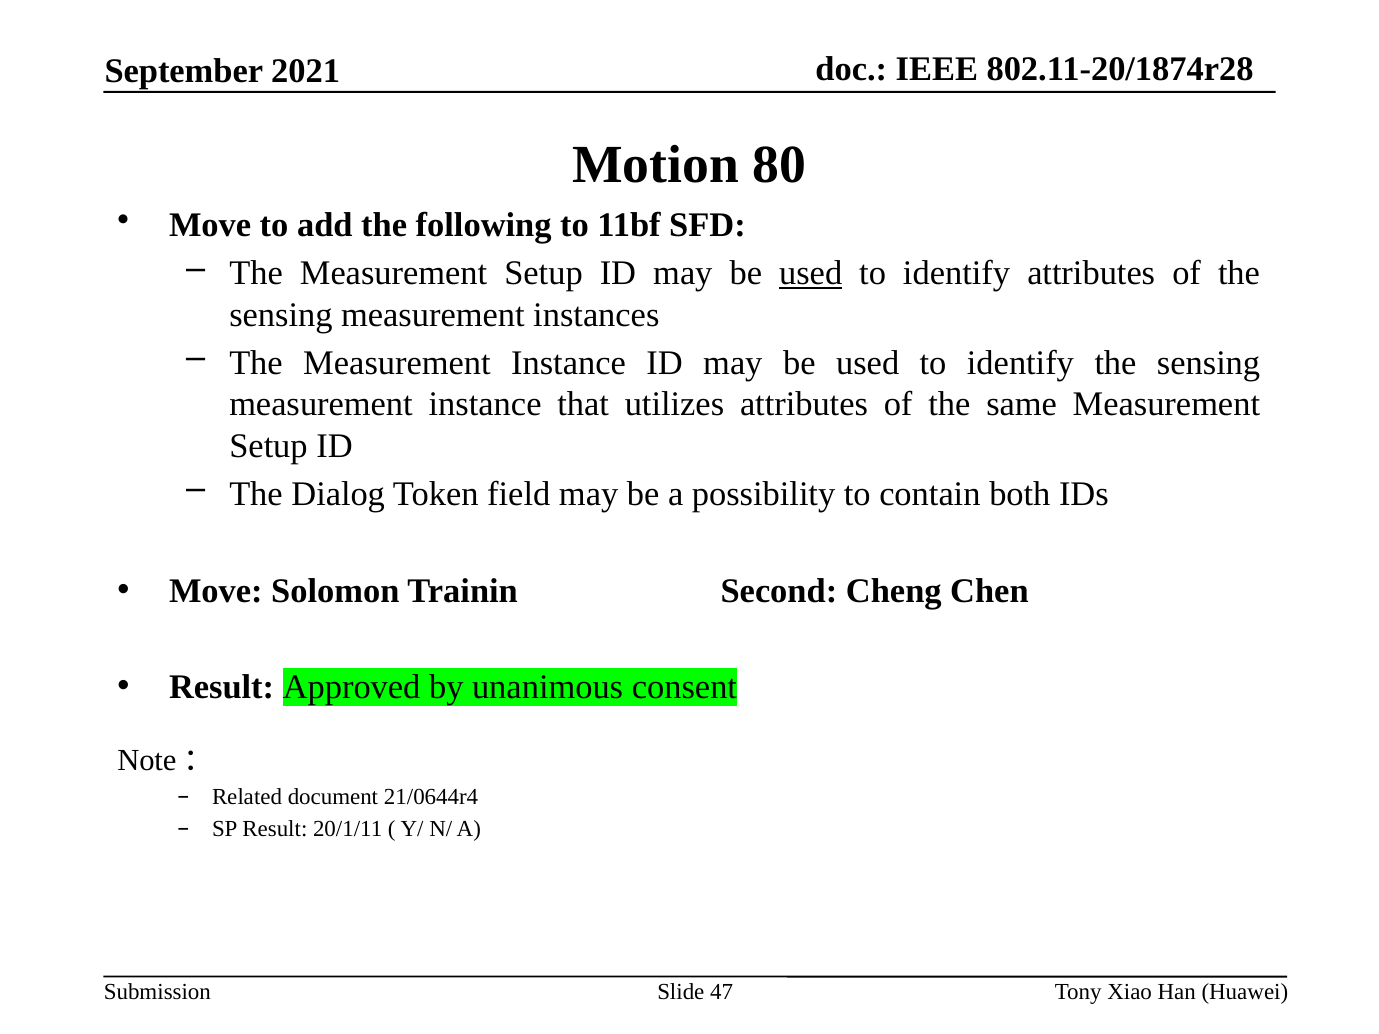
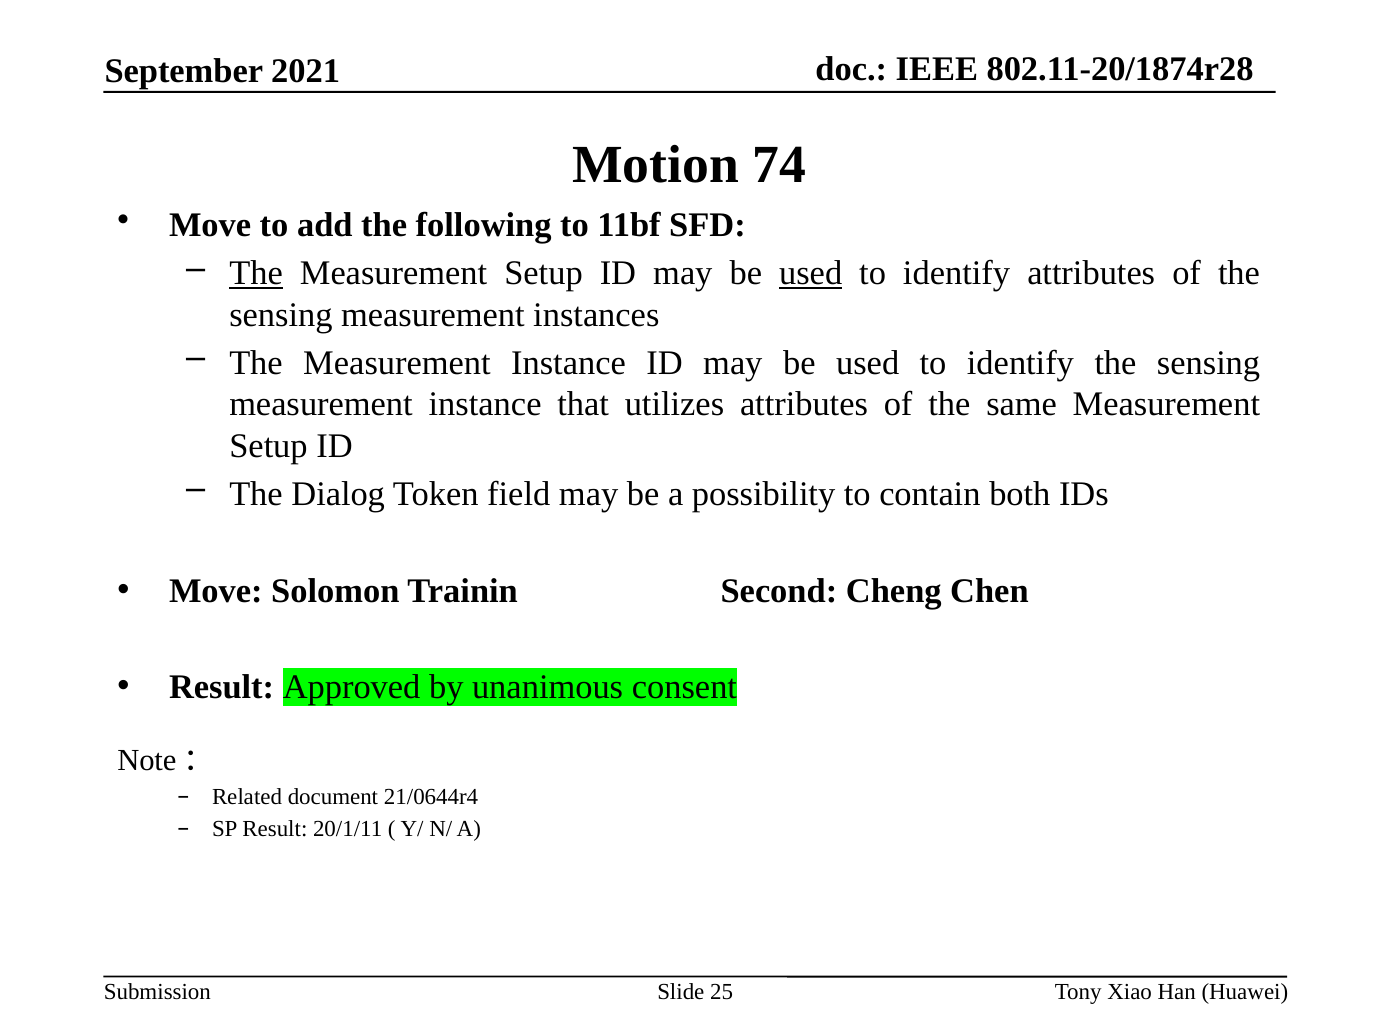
80: 80 -> 74 (779, 165)
The underline: none -> present (256, 274)
47: 47 -> 25 (722, 992)
